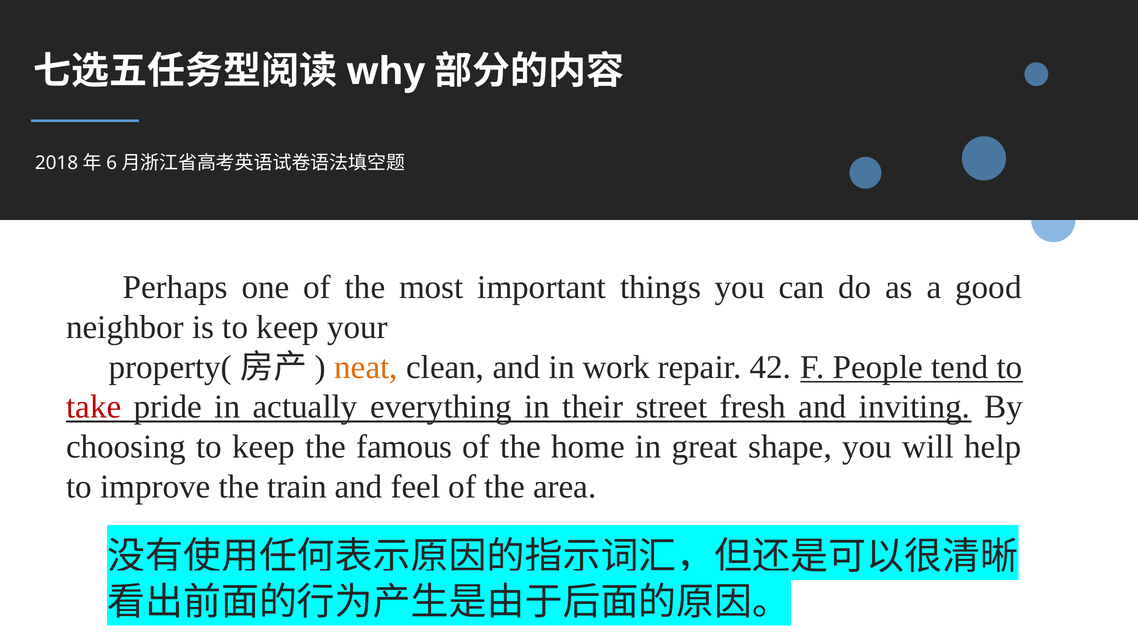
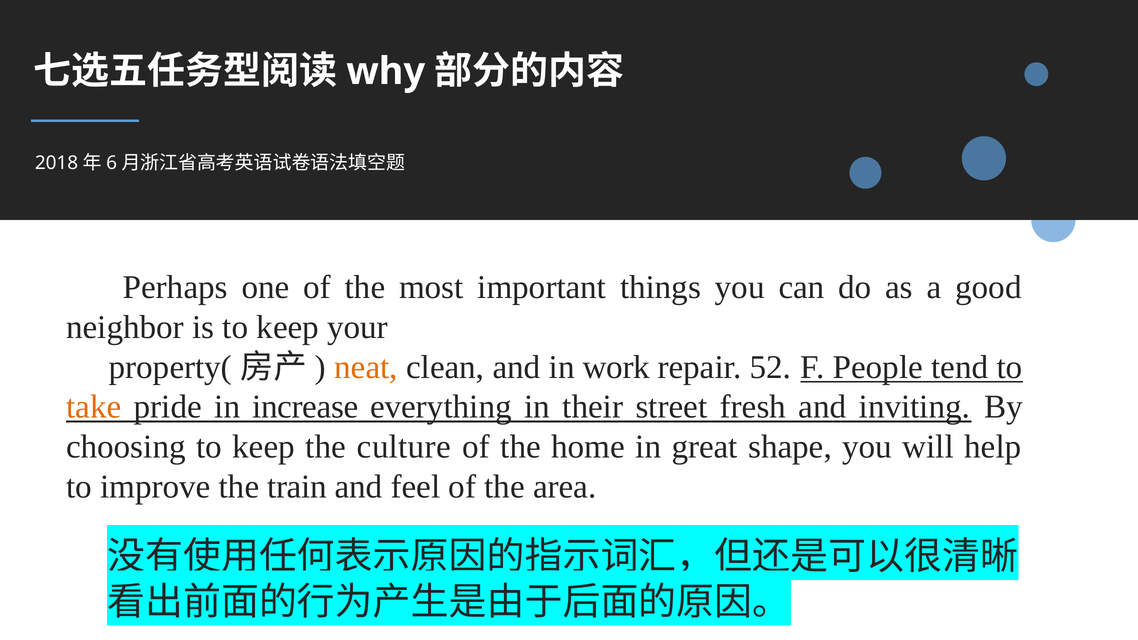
42: 42 -> 52 (770, 367)
take colour: red -> orange (94, 407)
actually: actually -> increase (305, 407)
famous: famous -> culture (404, 447)
